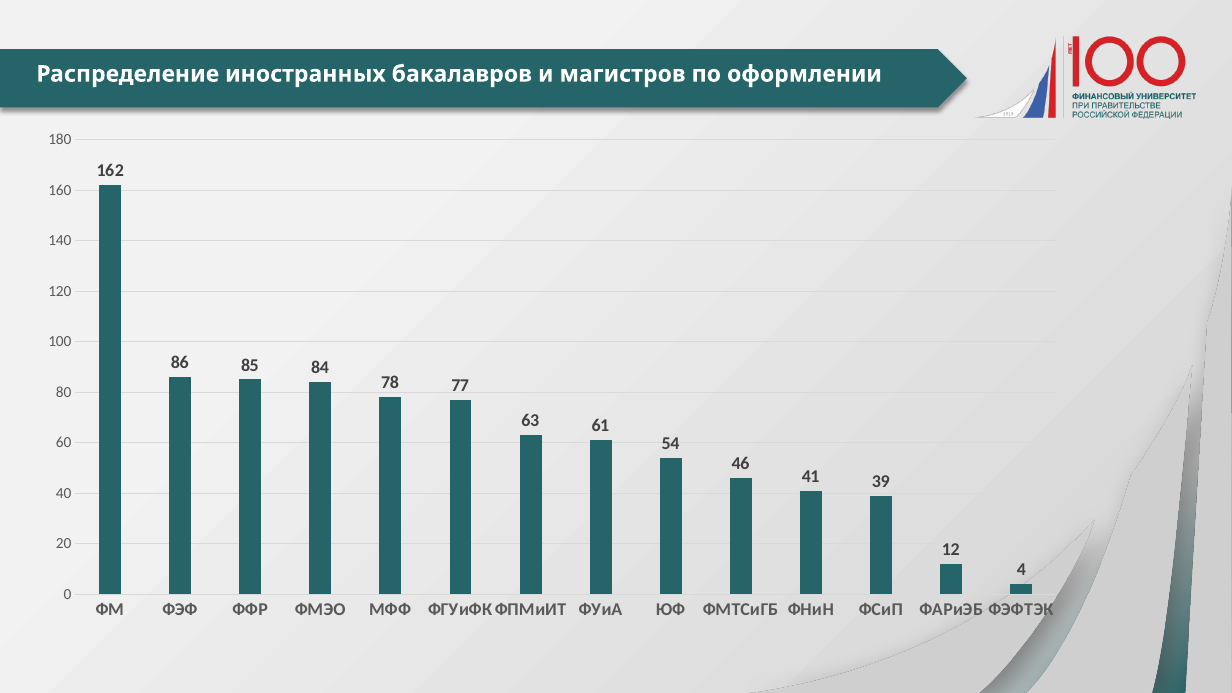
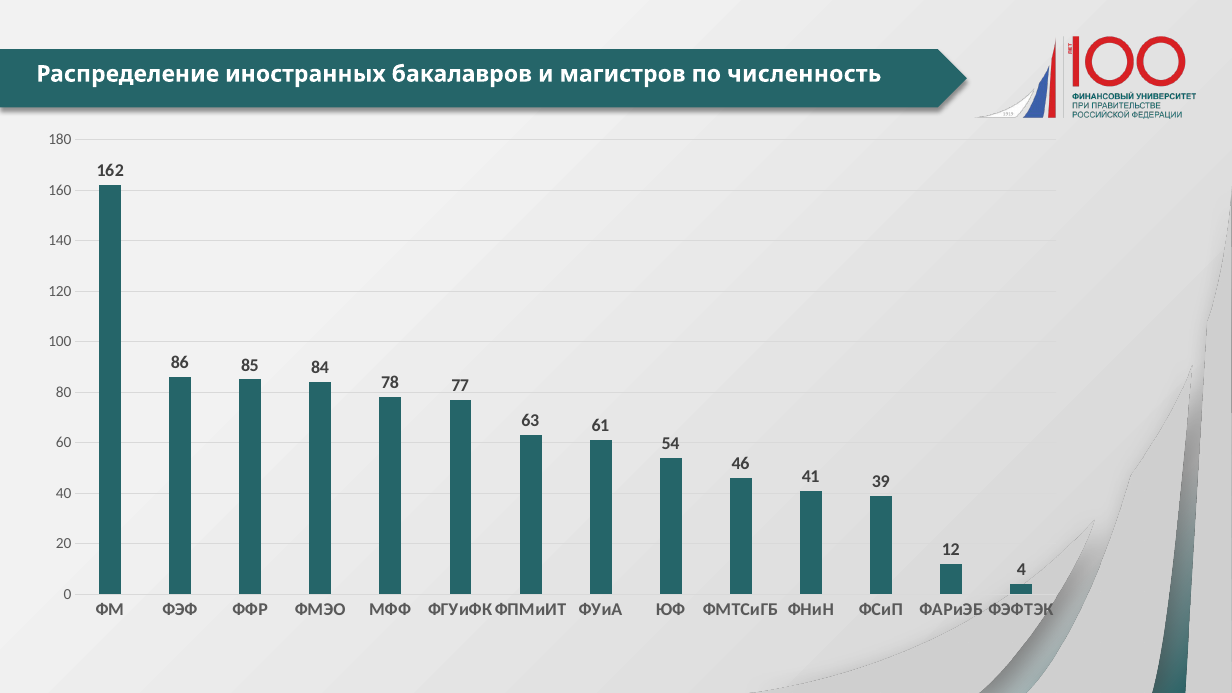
оформлении: оформлении -> численность (804, 74)
